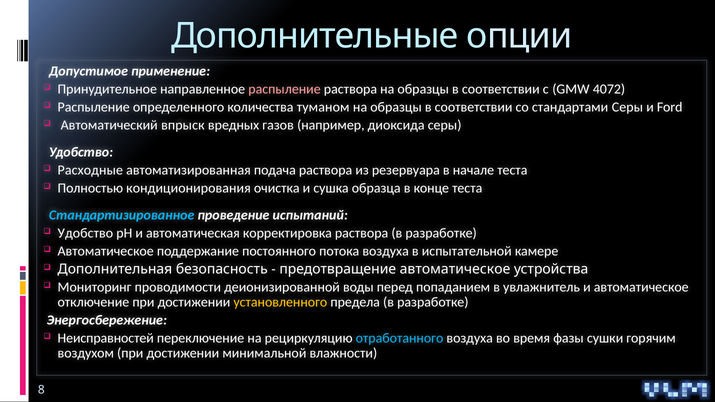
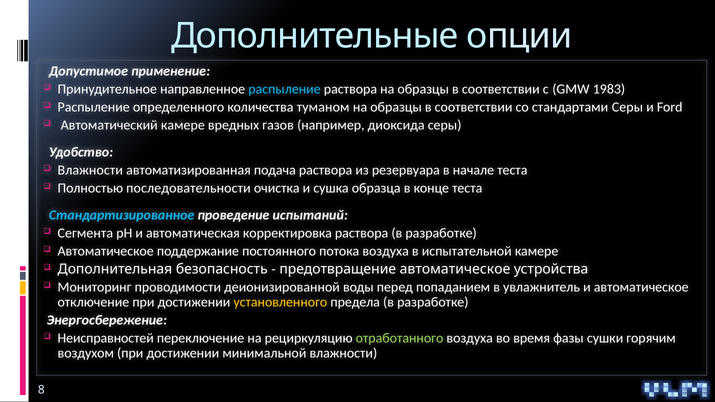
распыление colour: pink -> light blue (285, 89)
4072: 4072 -> 1983 (609, 89)
Автоматический впрыск: впрыск -> камере (183, 125)
Расходные: Расходные -> Влажности (90, 170)
кондиционирования: кондиционирования -> последовательности (188, 188)
Удобство: Удобство -> Сегмента (85, 233)
отработанного colour: light blue -> light green (399, 338)
